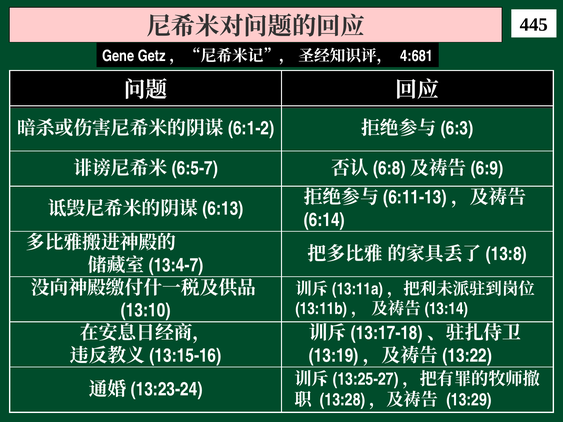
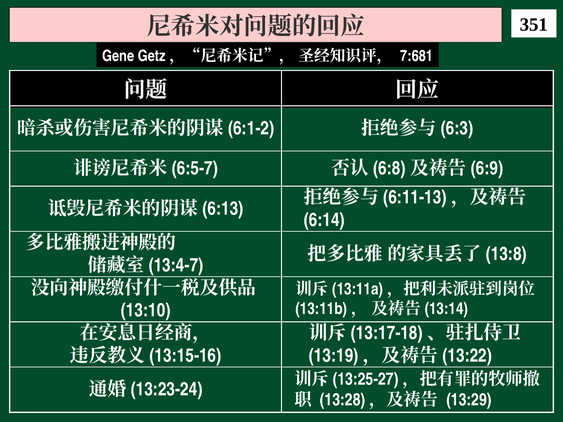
445: 445 -> 351 (534, 25)
4:681: 4:681 -> 7:681 (417, 56)
